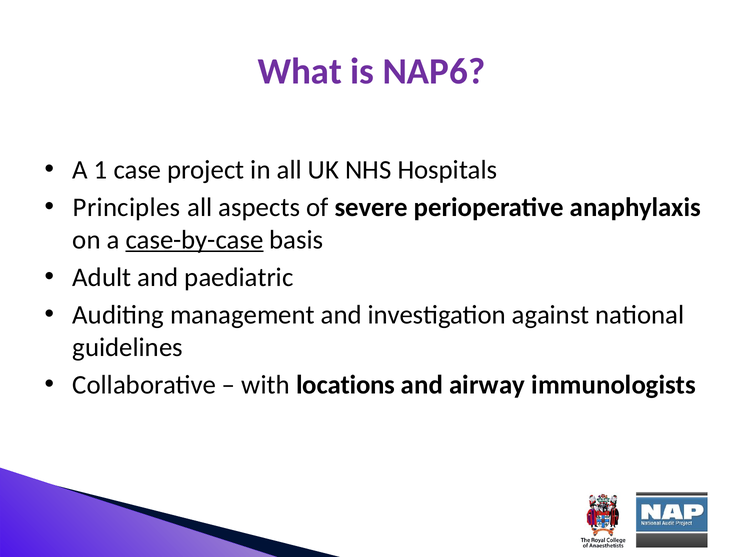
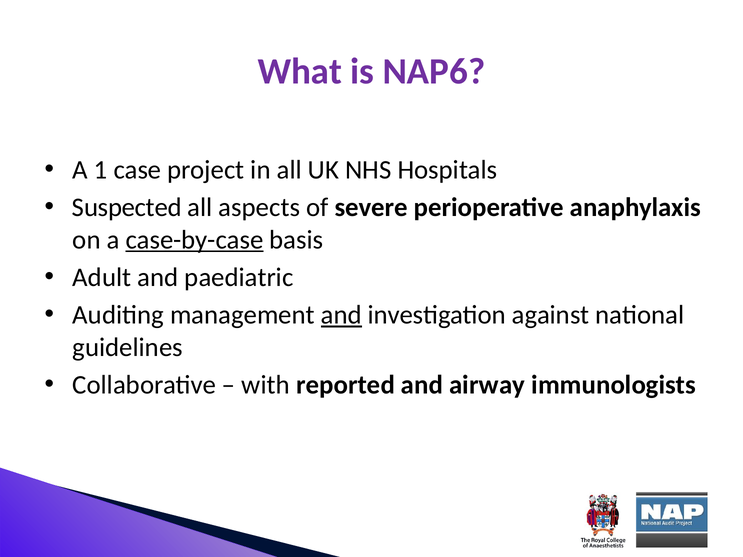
Principles: Principles -> Suspected (127, 208)
and underline: none -> present (341, 315)
locations: locations -> reported (345, 385)
